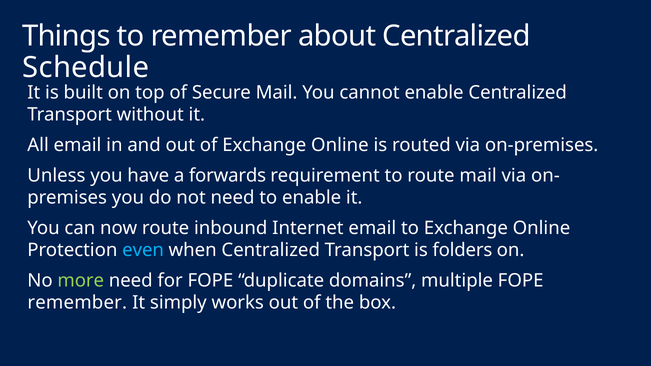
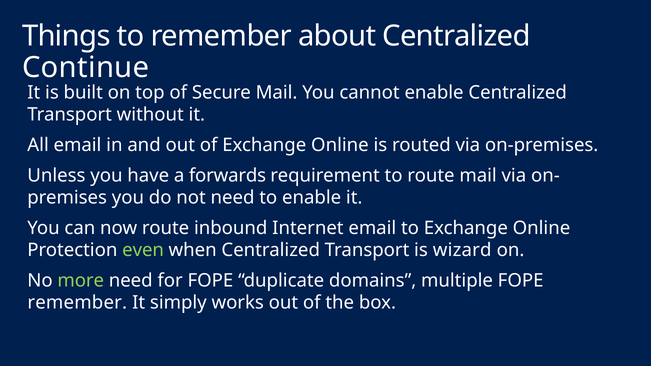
Schedule: Schedule -> Continue (86, 68)
even colour: light blue -> light green (143, 250)
folders: folders -> wizard (462, 250)
